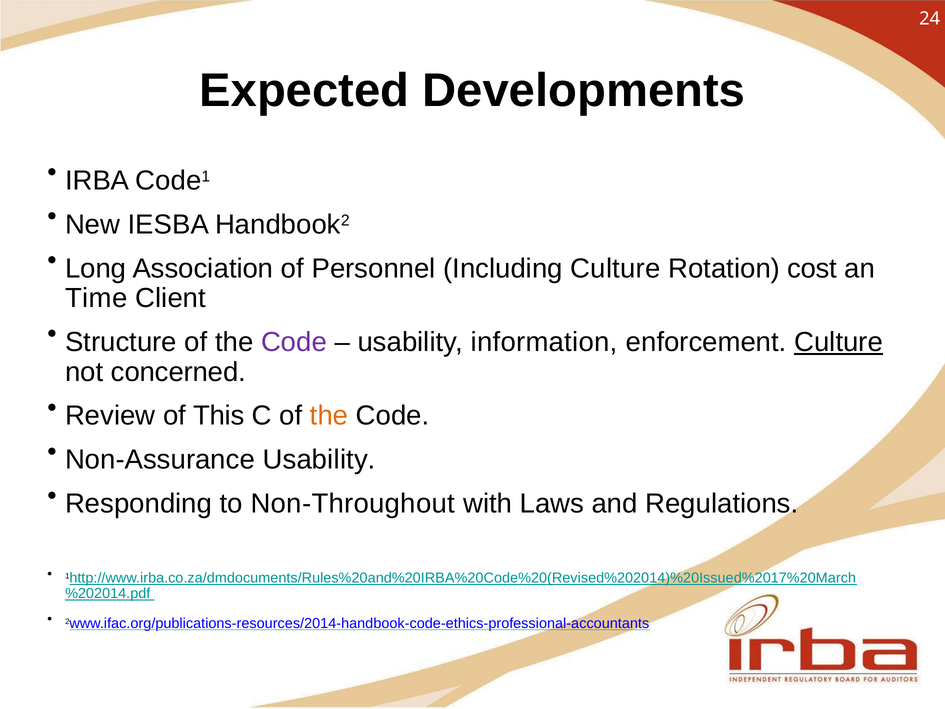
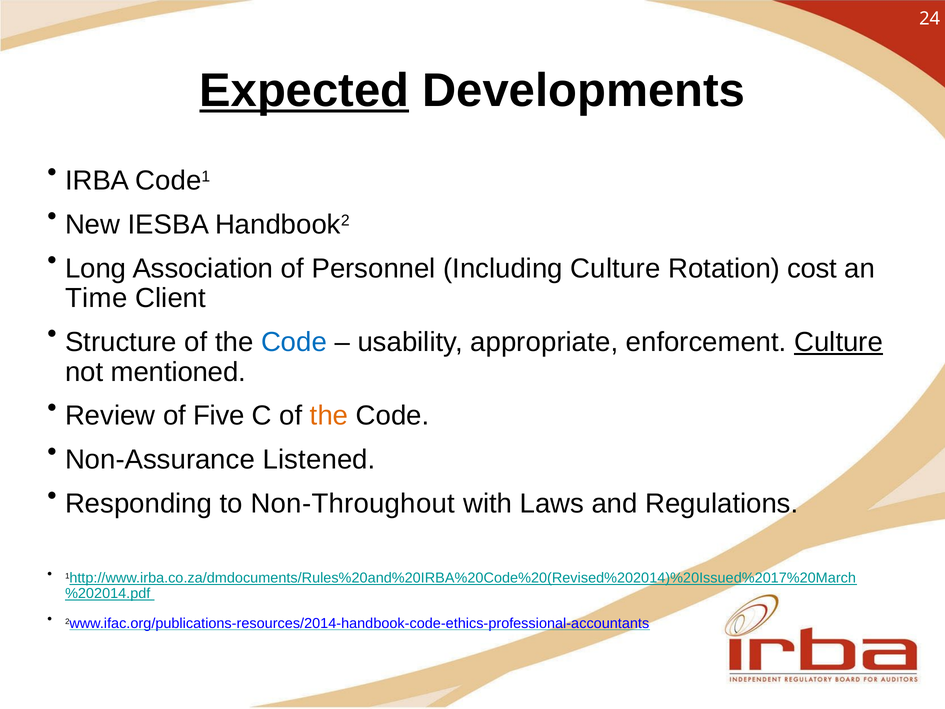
Expected underline: none -> present (304, 91)
Code colour: purple -> blue (294, 342)
information: information -> appropriate (544, 342)
concerned: concerned -> mentioned (178, 372)
This: This -> Five (219, 416)
Non-Assurance Usability: Usability -> Listened (319, 460)
